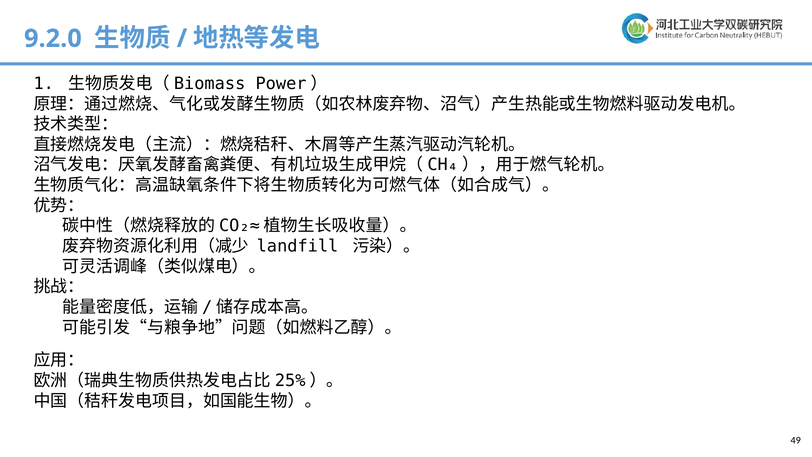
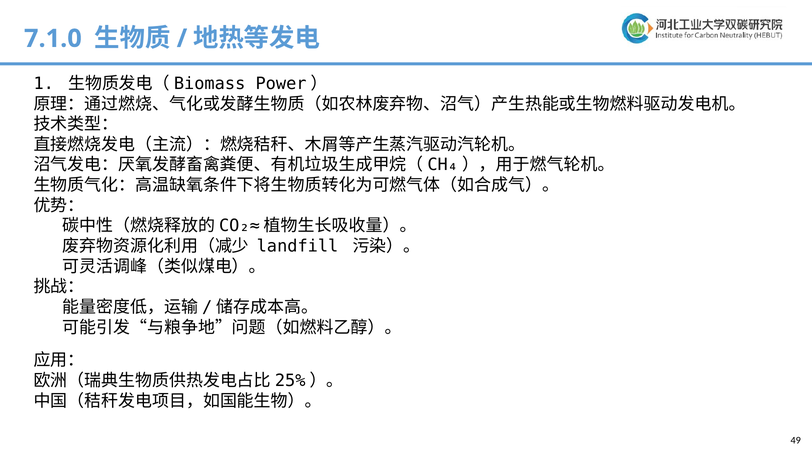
9.2.0: 9.2.0 -> 7.1.0 (53, 39)
